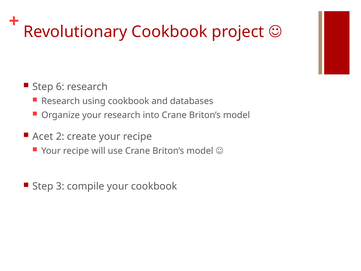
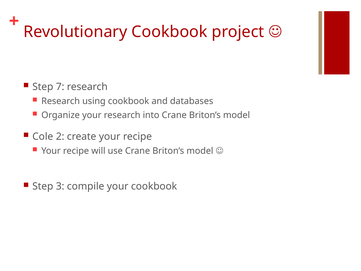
6: 6 -> 7 (60, 87)
Acet: Acet -> Cole (43, 136)
